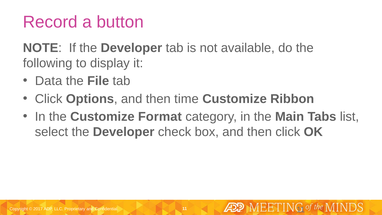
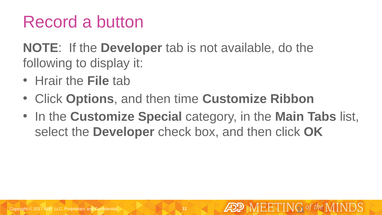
Data: Data -> Hrair (49, 81)
Format: Format -> Special (160, 117)
